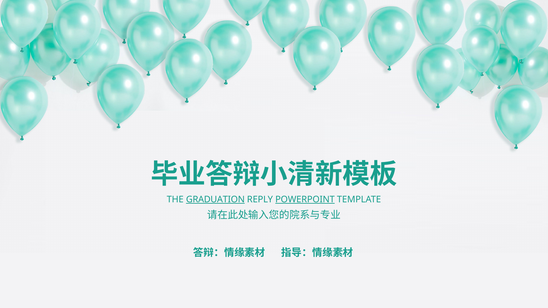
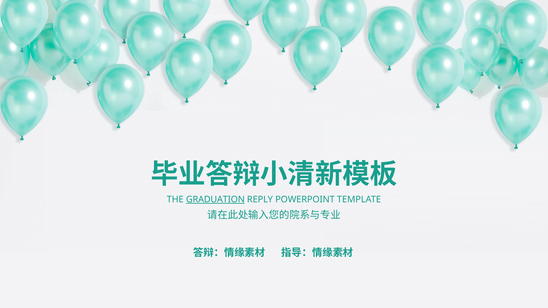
POWERPOINT underline: present -> none (305, 200)
